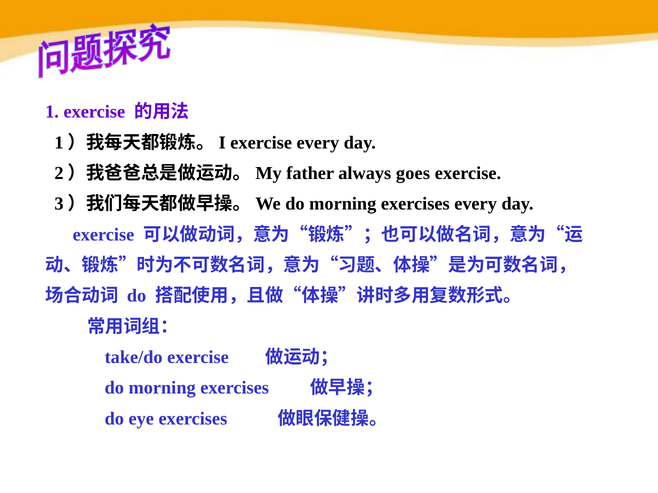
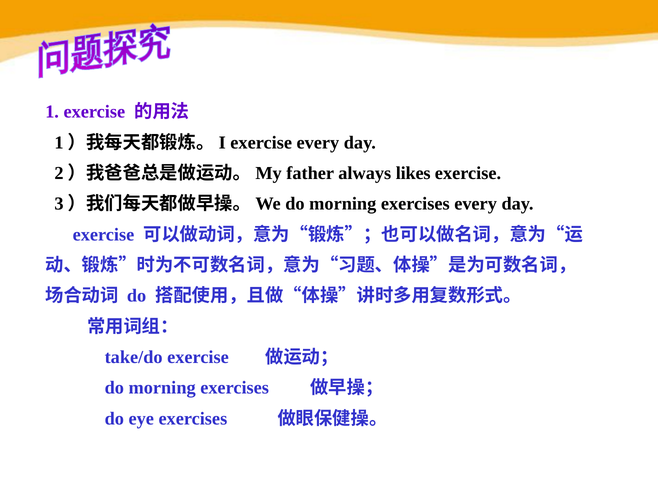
goes: goes -> likes (413, 173)
